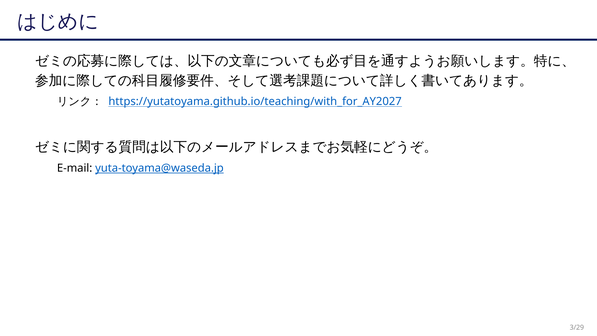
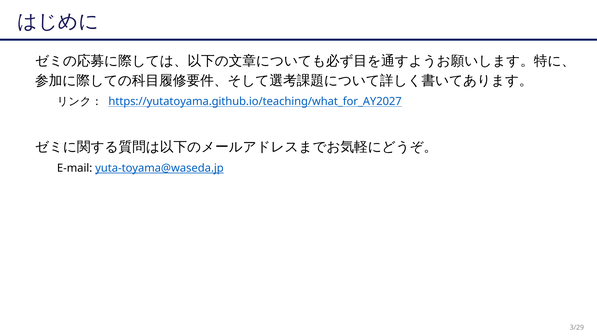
https://yutatoyama.github.io/teaching/with_for_AY2027: https://yutatoyama.github.io/teaching/with_for_AY2027 -> https://yutatoyama.github.io/teaching/what_for_AY2027 (255, 101)
